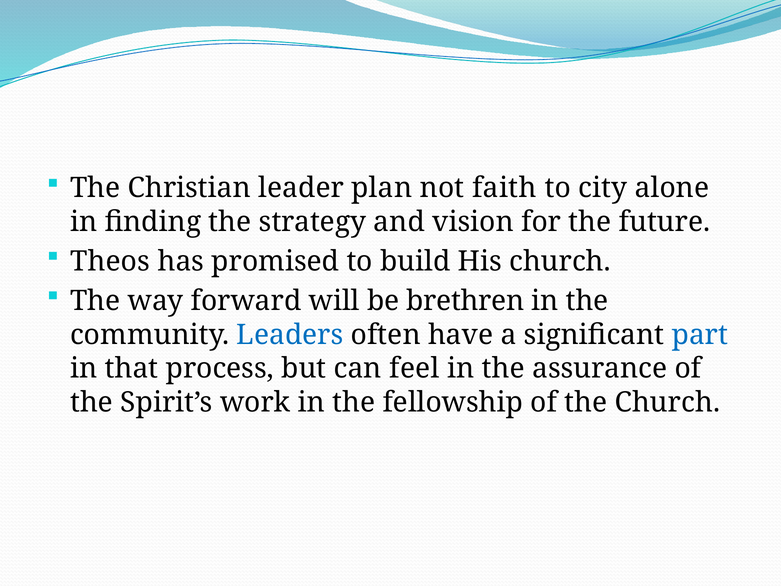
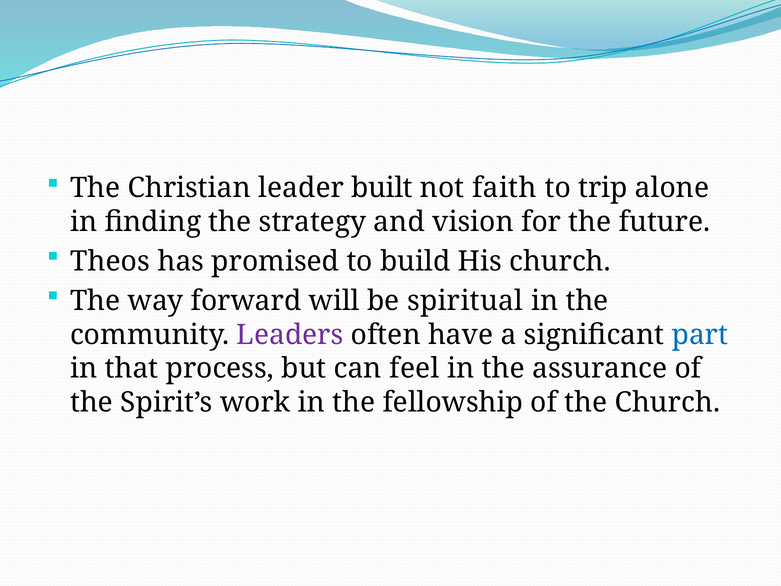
plan: plan -> built (382, 188)
city: city -> trip (603, 188)
brethren: brethren -> spiritual (465, 301)
Leaders colour: blue -> purple (290, 335)
